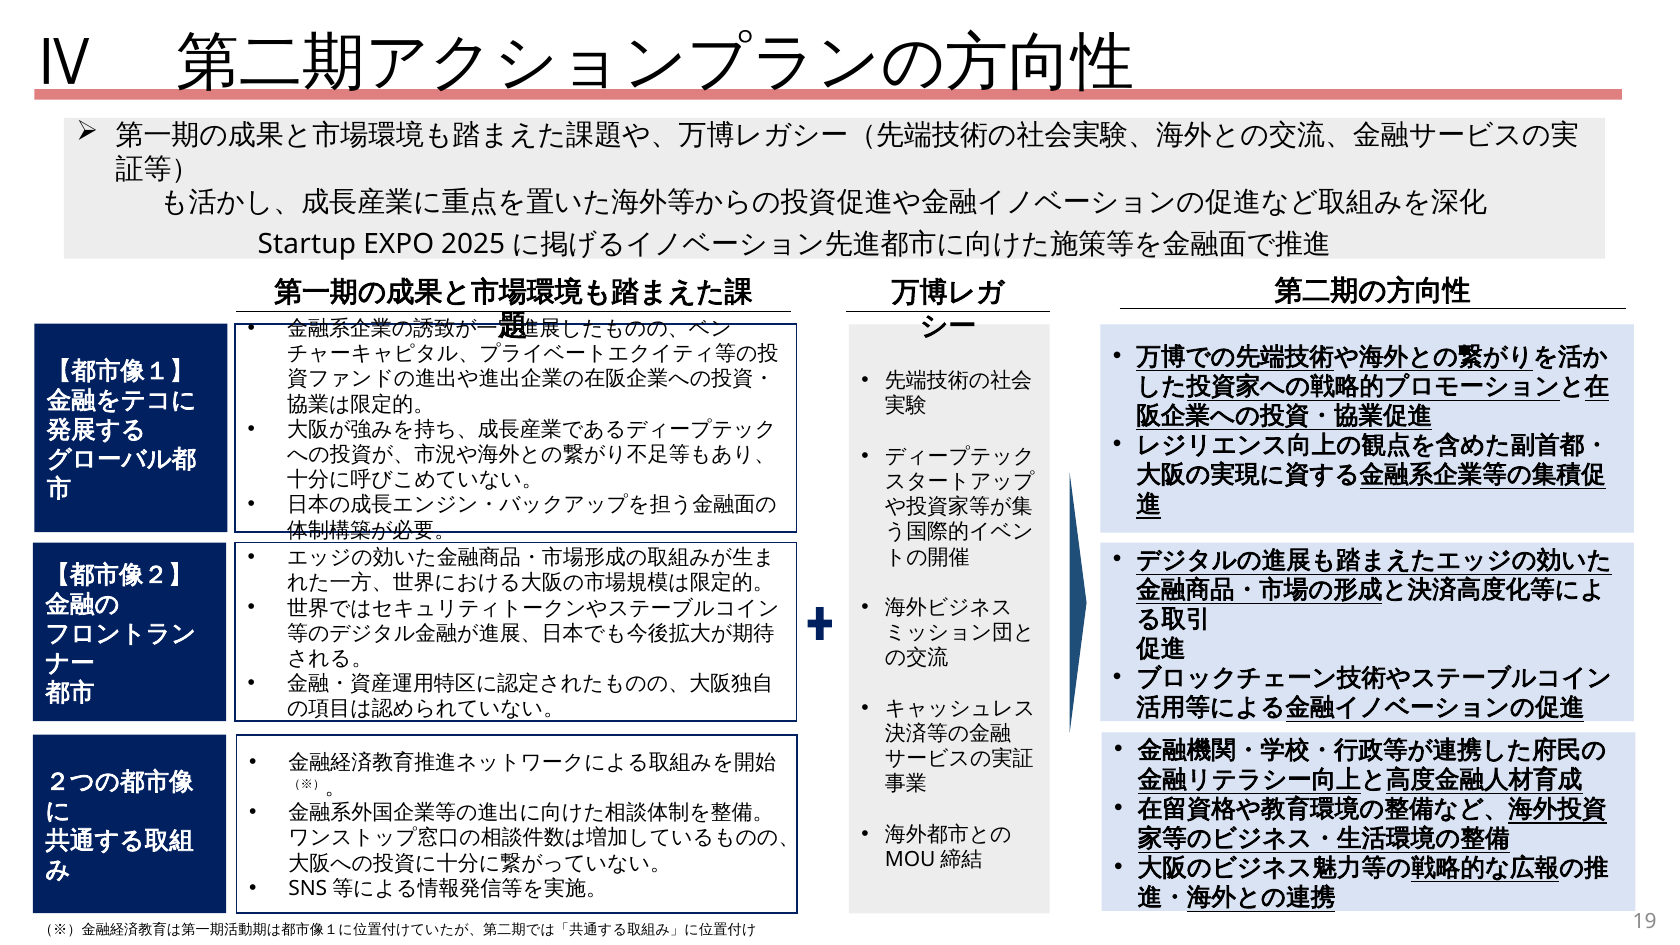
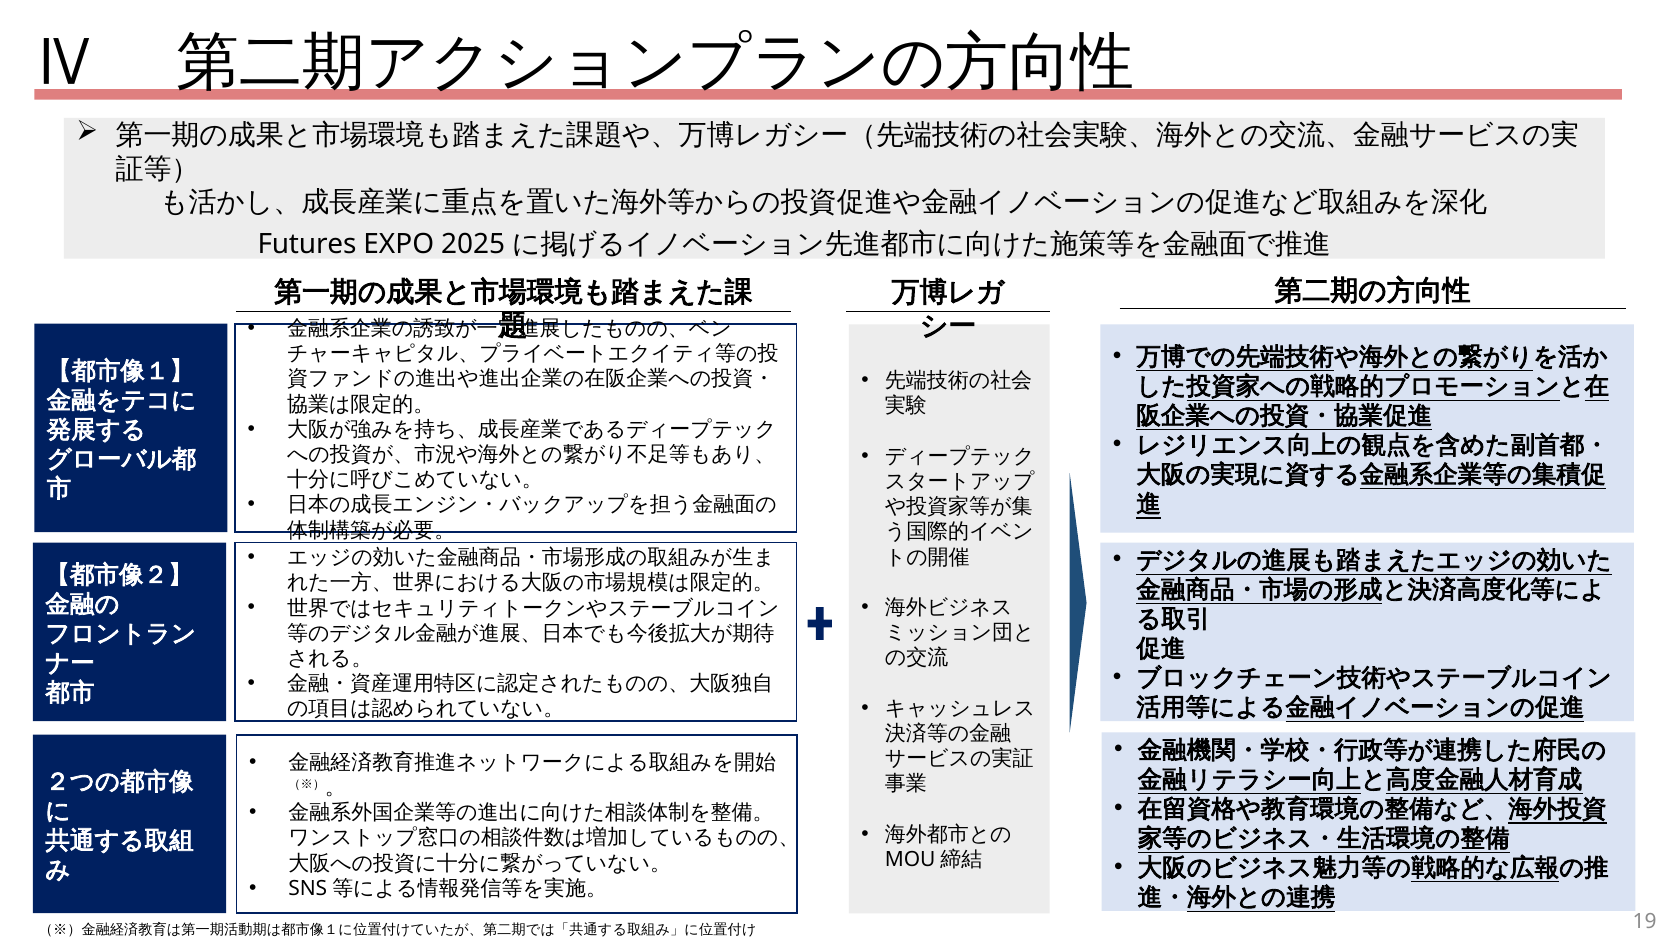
Startup: Startup -> Futures (307, 245)
